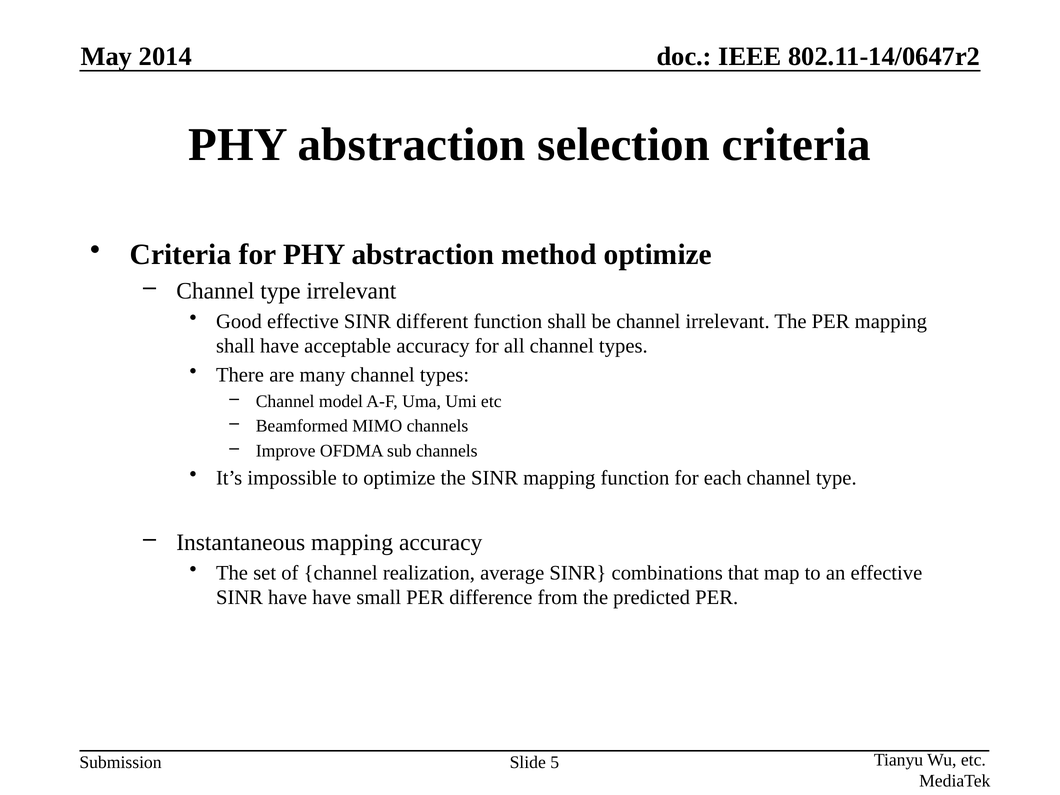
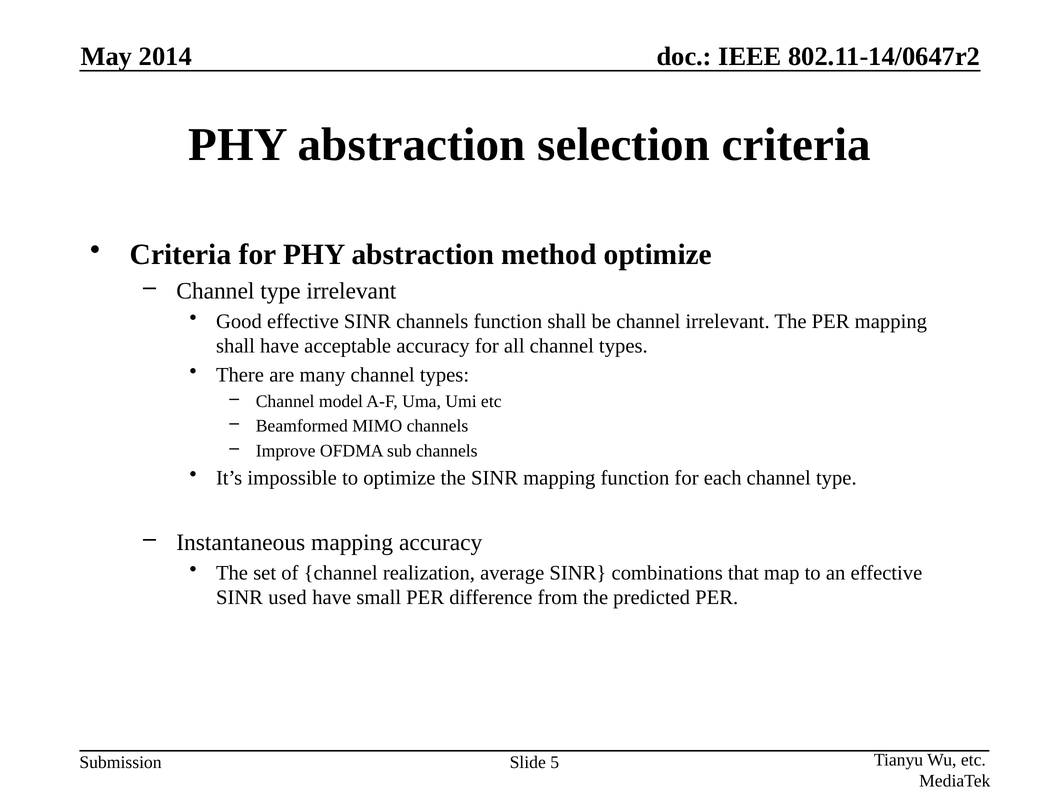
SINR different: different -> channels (432, 321)
SINR have: have -> used (288, 598)
